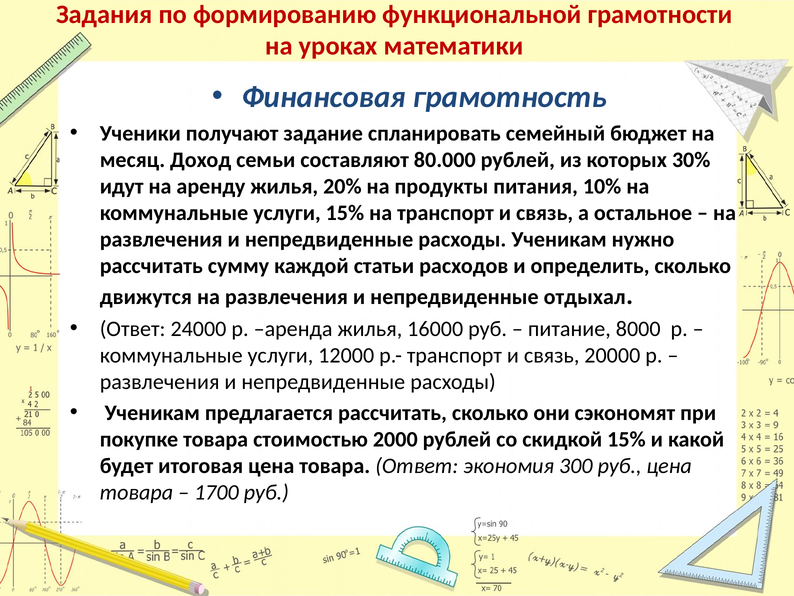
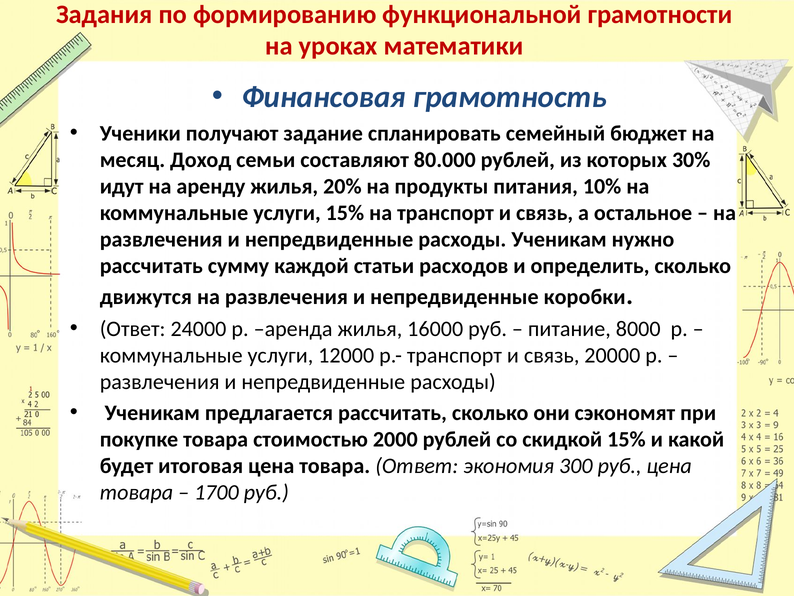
отдыхал: отдыхал -> коробки (585, 297)
